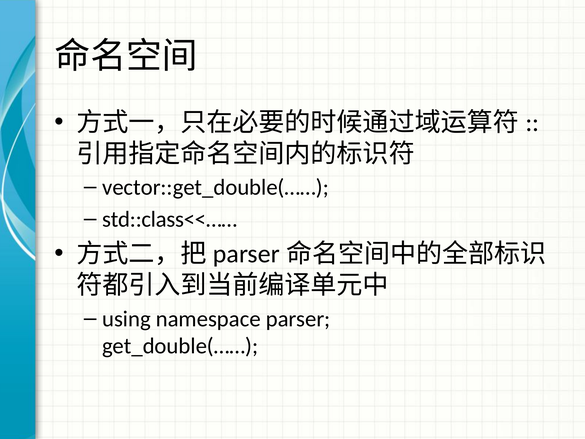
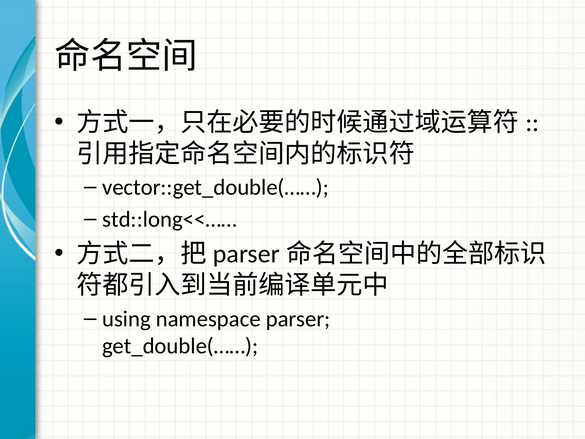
std::class<<……: std::class<<…… -> std::long<<…… (170, 219)
